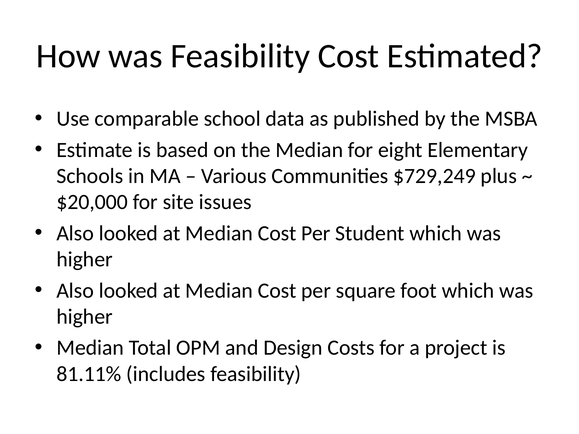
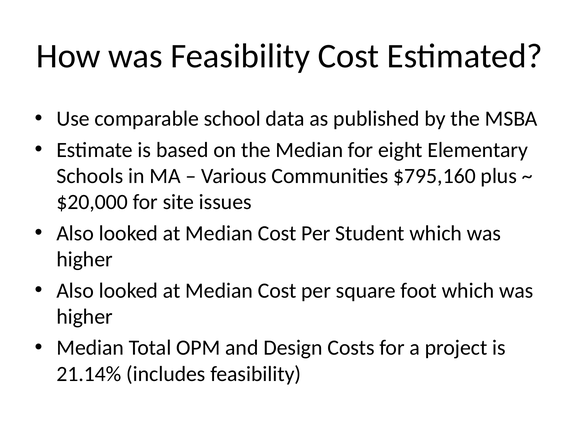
$729,249: $729,249 -> $795,160 (435, 176)
81.11%: 81.11% -> 21.14% (89, 374)
